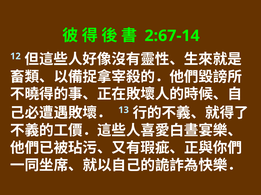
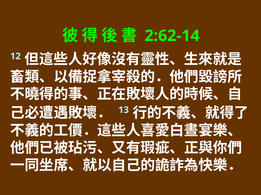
2:67-14: 2:67-14 -> 2:62-14 (172, 36)
